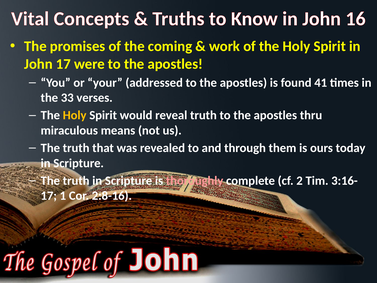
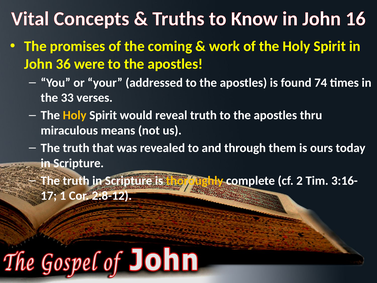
John 17: 17 -> 36 (63, 64)
41: 41 -> 74 (321, 83)
thoroughly colour: pink -> yellow (195, 181)
2:8-16: 2:8-16 -> 2:8-12 (112, 196)
